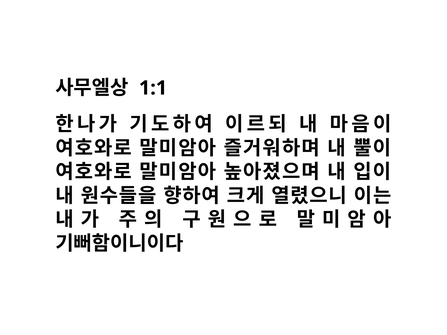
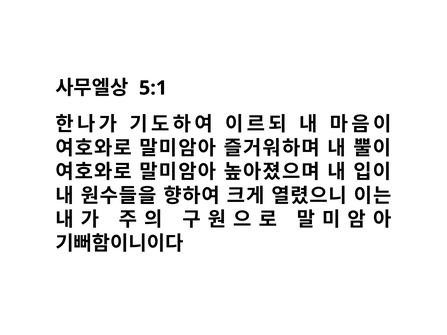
1:1: 1:1 -> 5:1 (153, 88)
